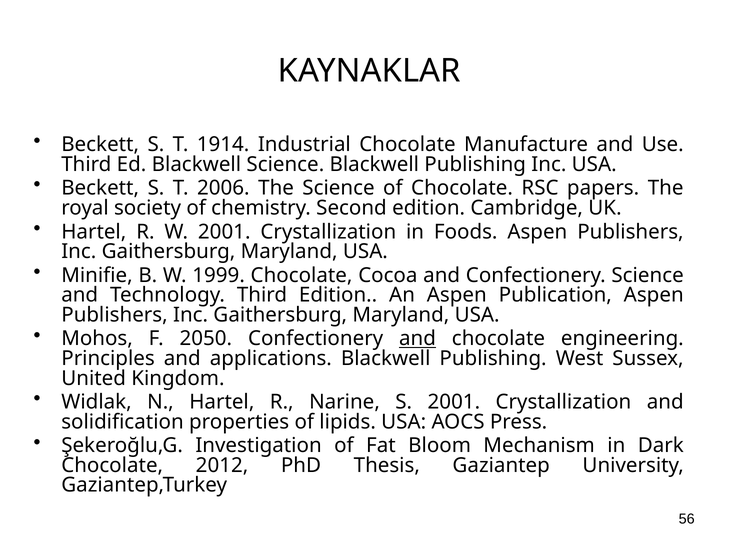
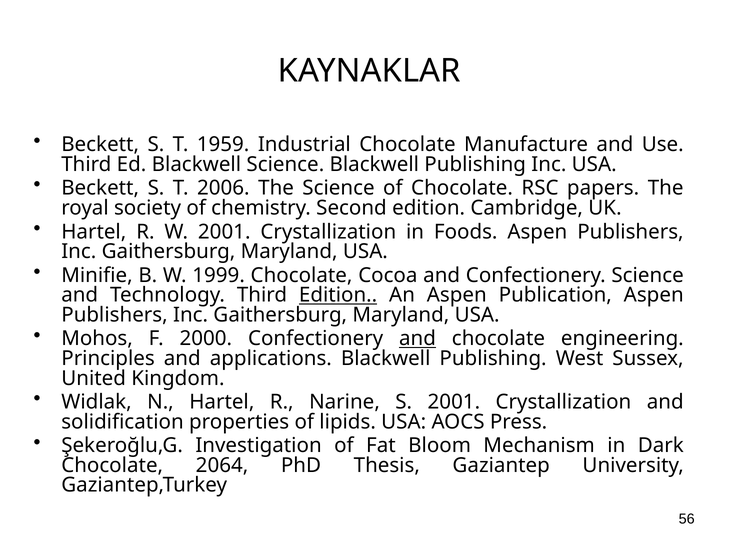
1914: 1914 -> 1959 (223, 144)
Edition underline: none -> present (338, 295)
2050: 2050 -> 2000 (206, 338)
2012: 2012 -> 2064 (222, 465)
